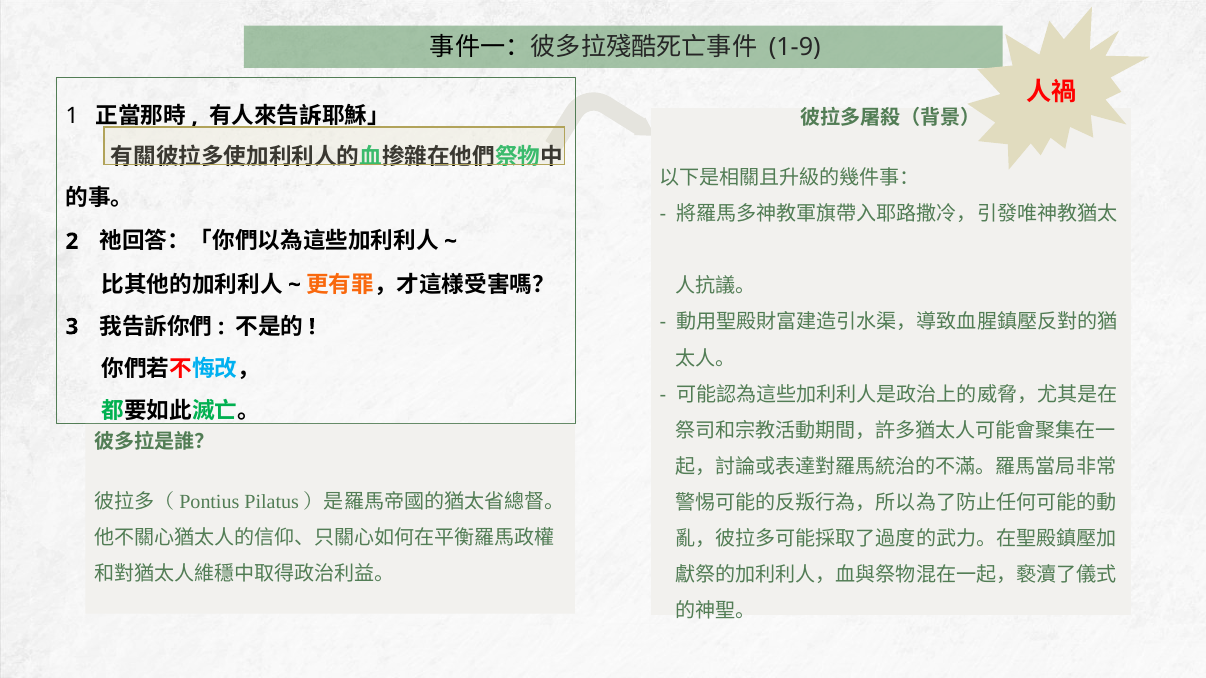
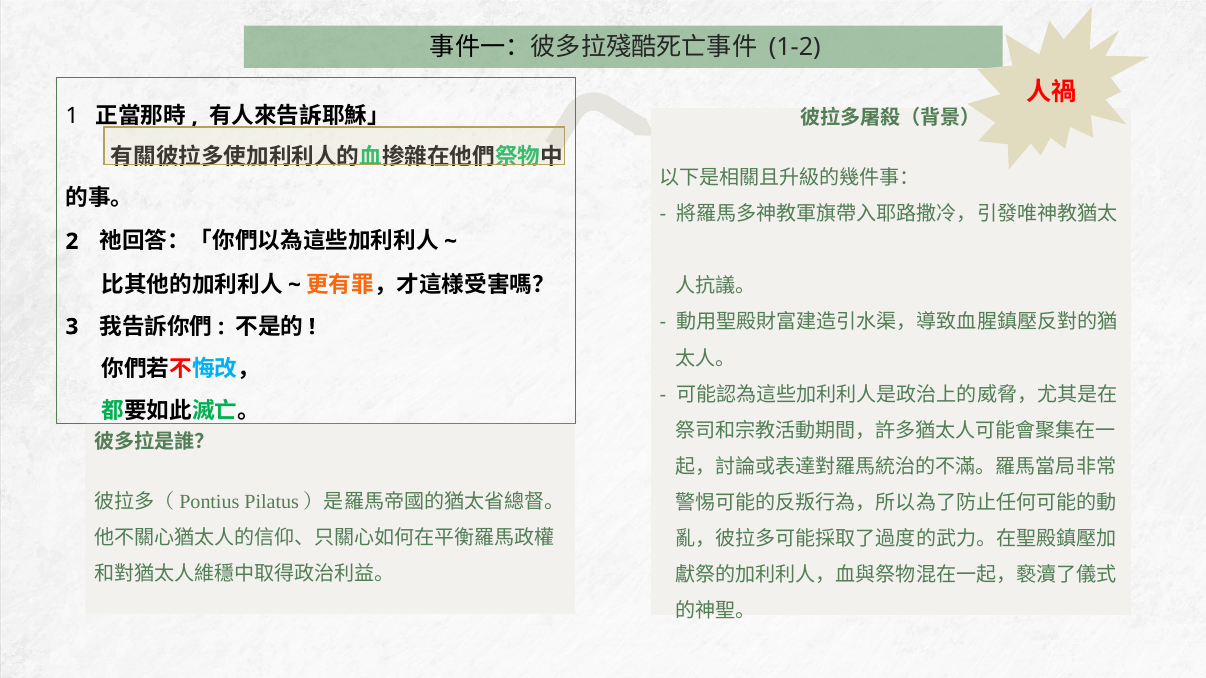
1-9: 1-9 -> 1-2 (795, 47)
